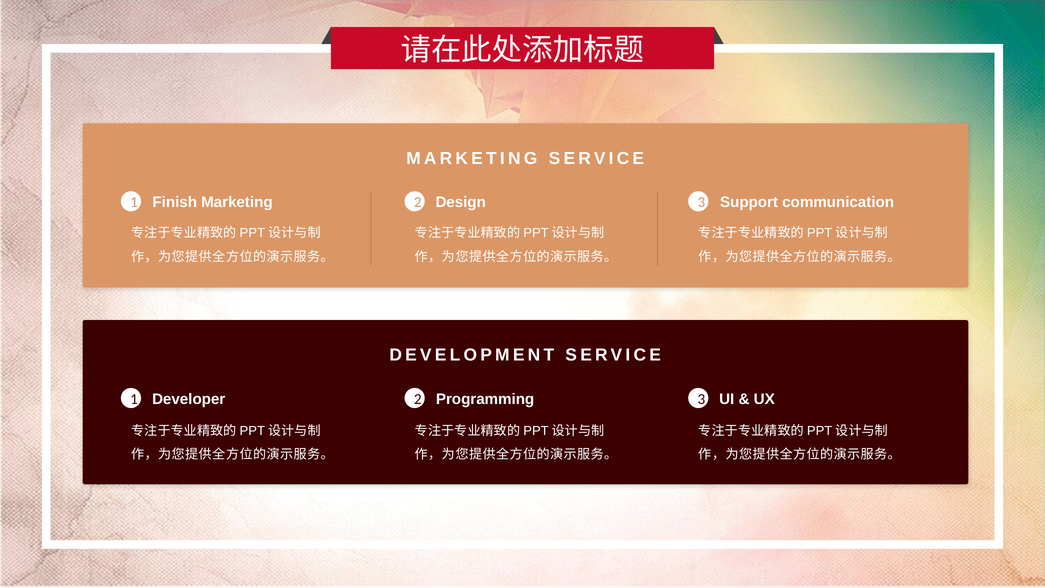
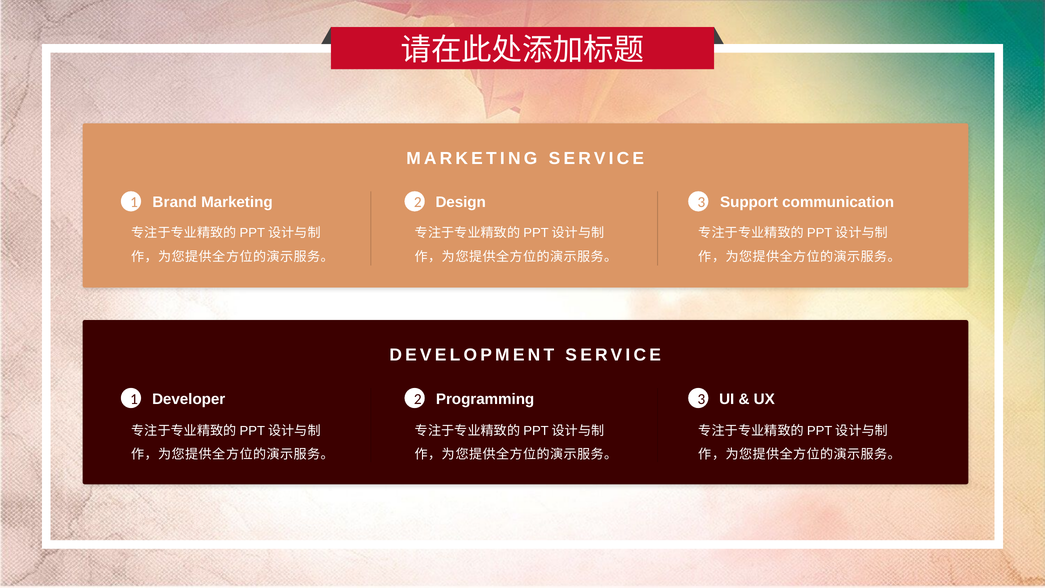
Finish: Finish -> Brand (175, 202)
